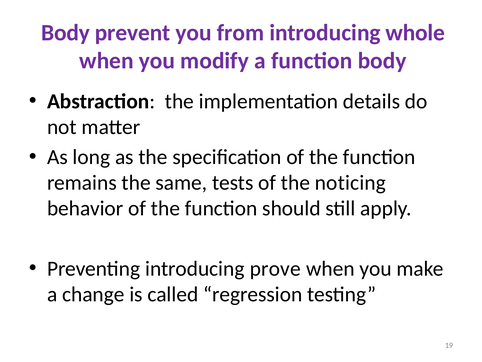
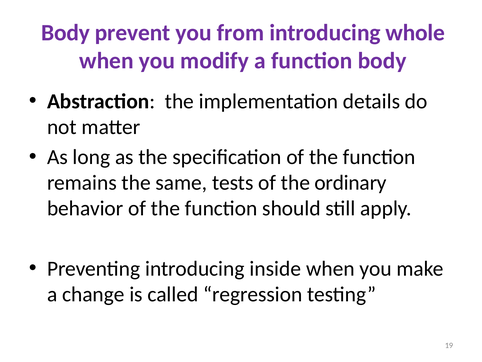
noticing: noticing -> ordinary (351, 183)
prove: prove -> inside (275, 268)
